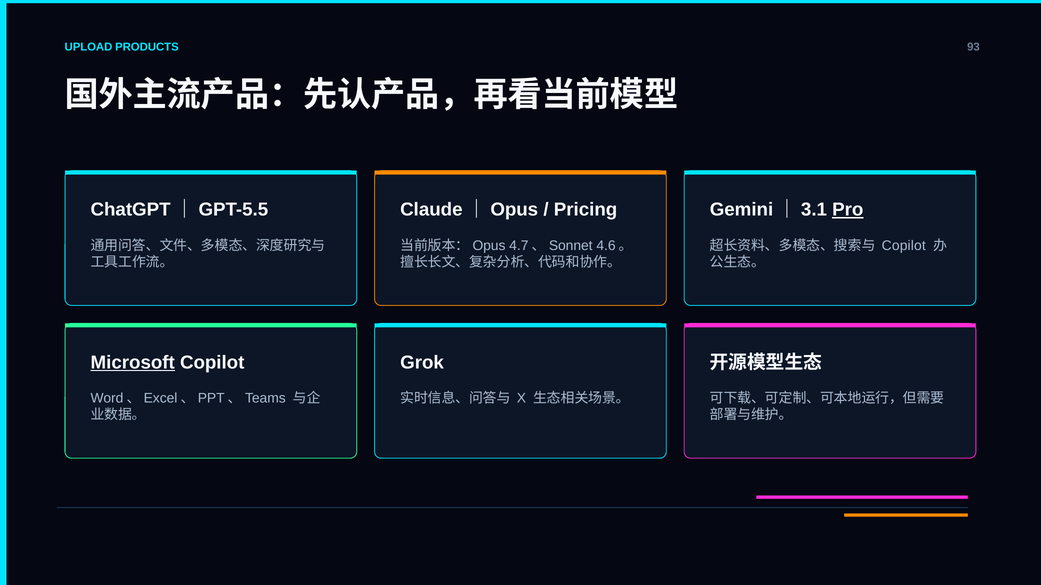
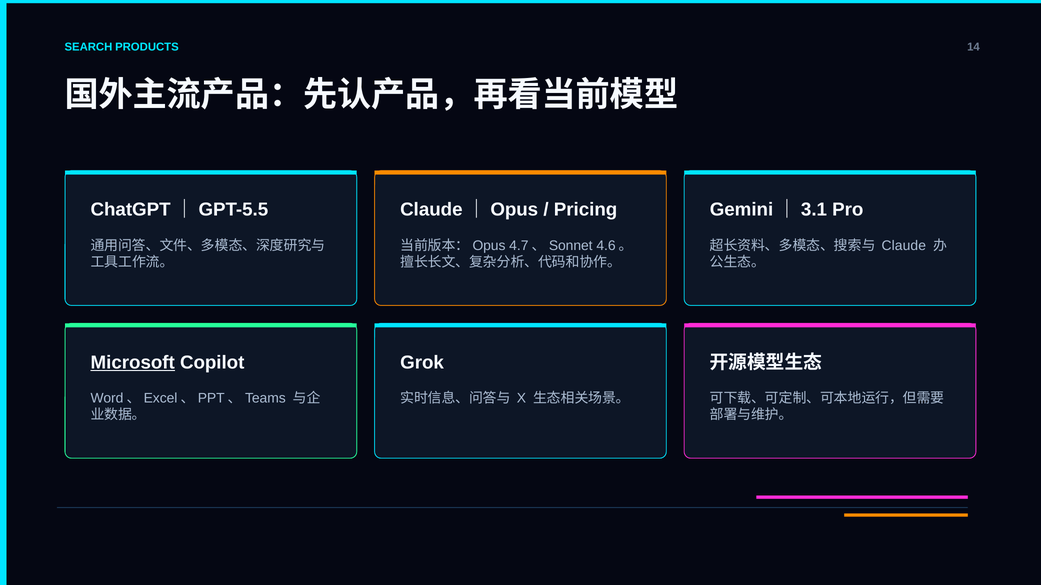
UPLOAD: UPLOAD -> SEARCH (88, 47)
93: 93 -> 14 (973, 47)
Pro underline: present -> none (848, 210)
Copilot: Copilot -> Claude (904, 246)
